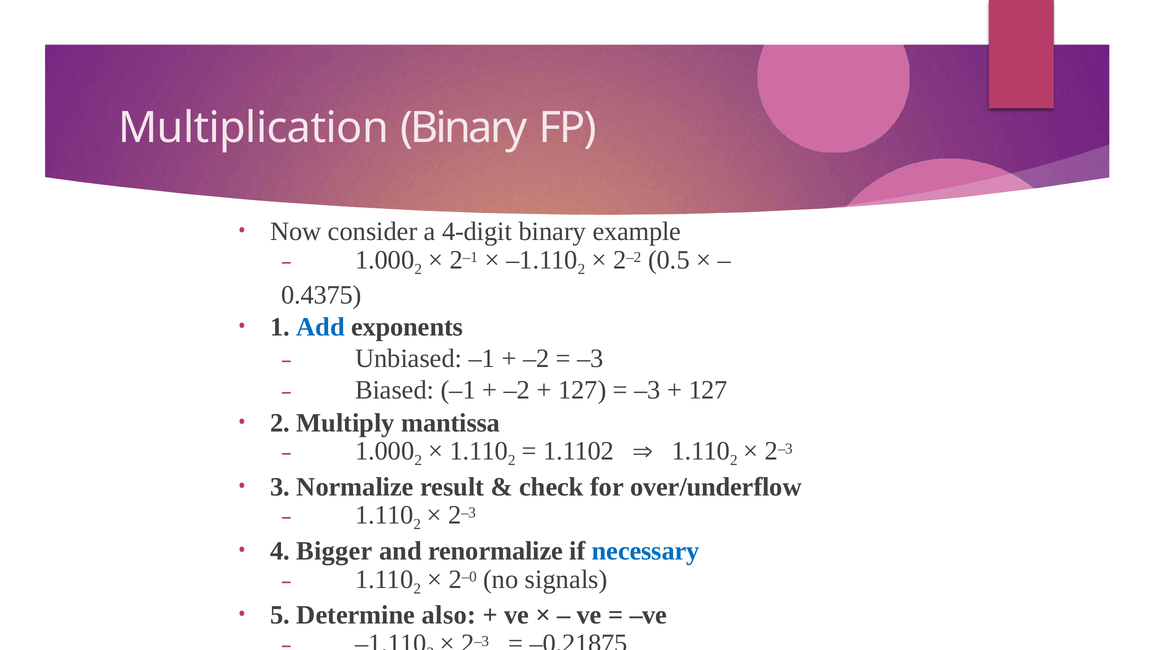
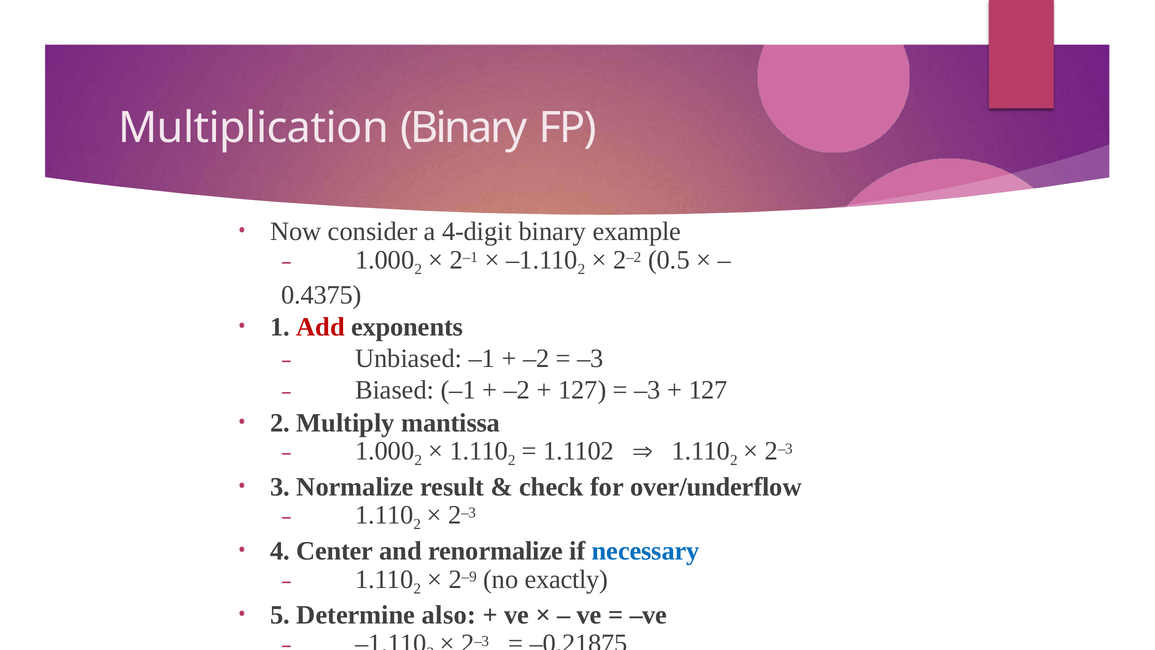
Add colour: blue -> red (321, 327)
Bigger: Bigger -> Center (335, 551)
–0: –0 -> –9 (469, 577)
signals: signals -> exactly (566, 579)
